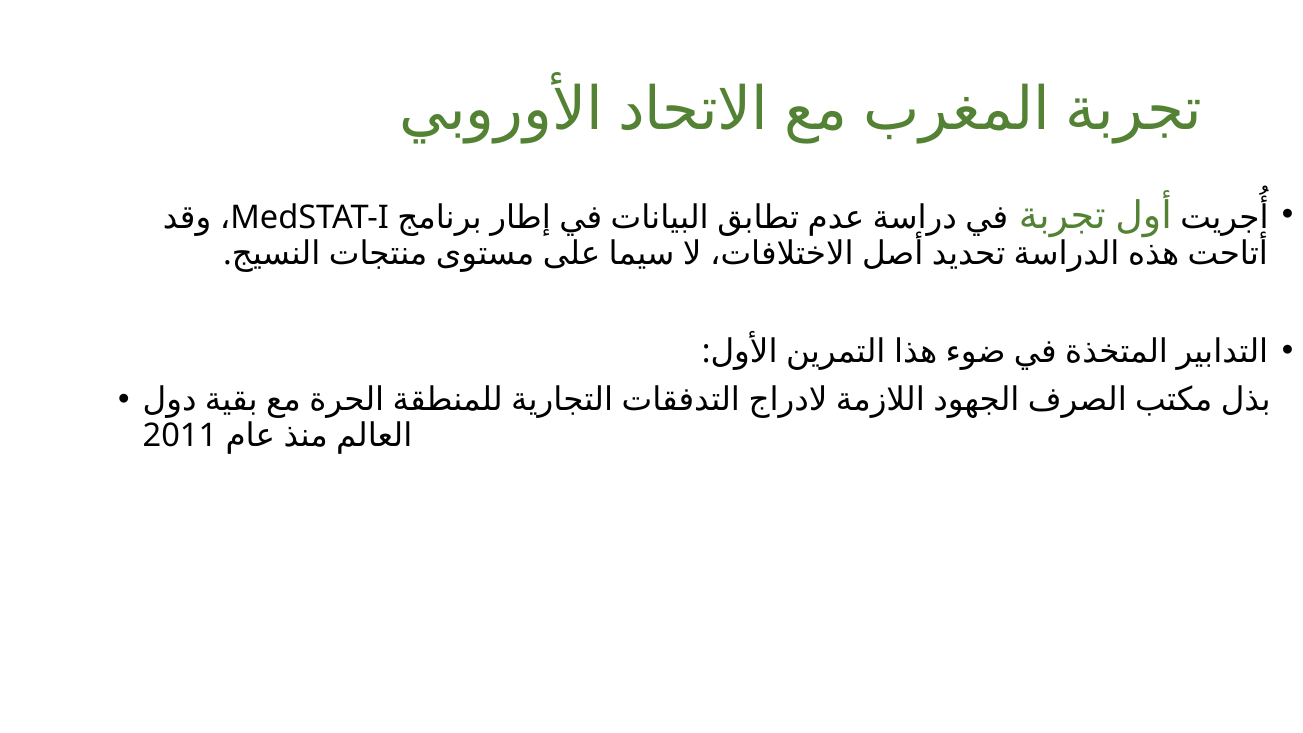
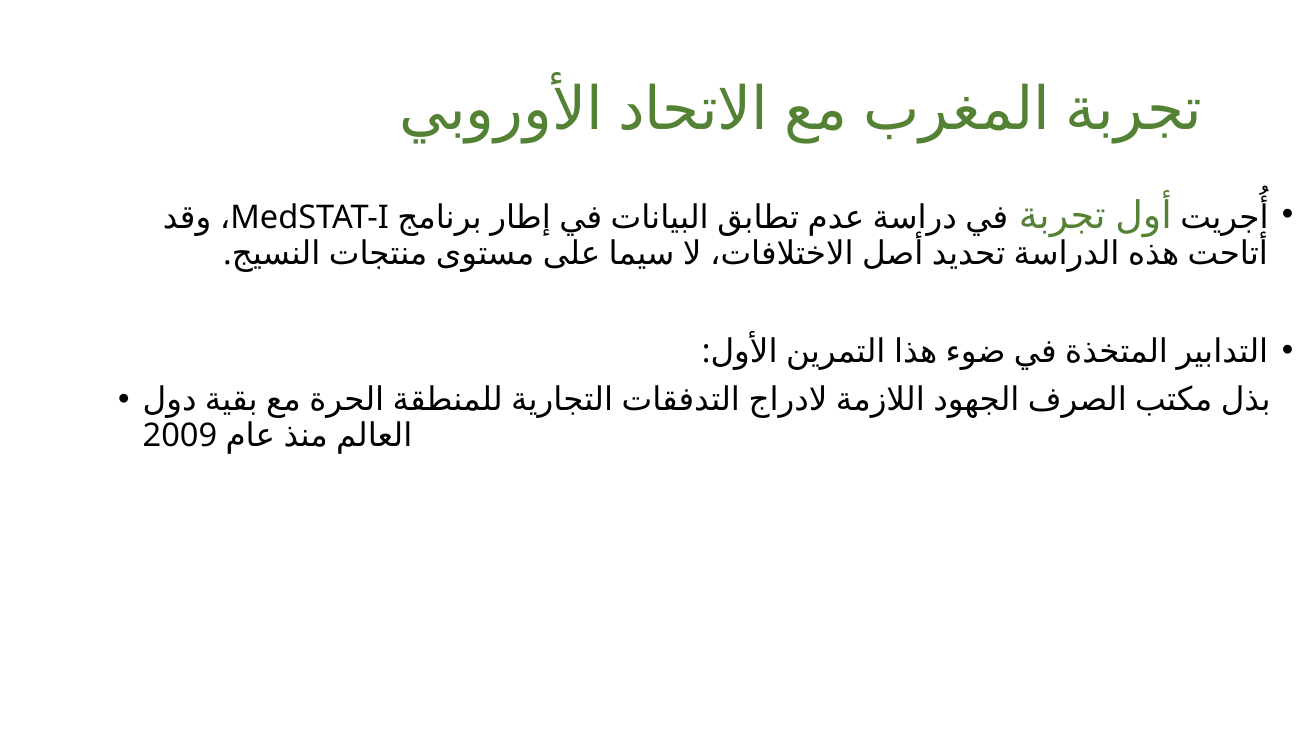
2011: 2011 -> 2009 (180, 435)
